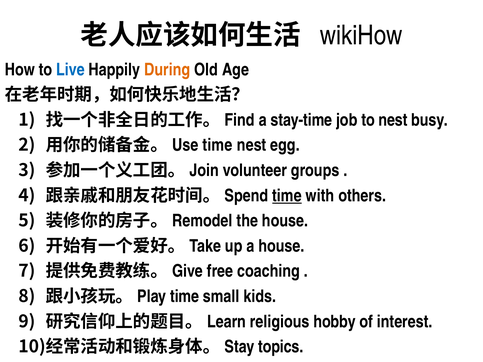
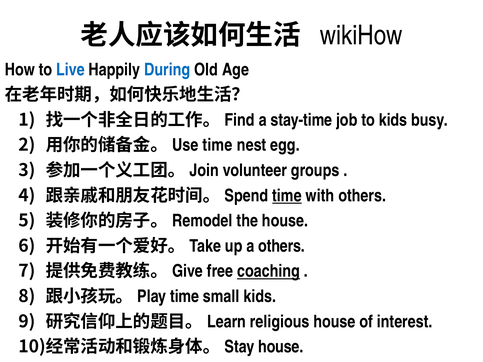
During colour: orange -> blue (167, 70)
to nest: nest -> kids (393, 120)
a house: house -> others (282, 246)
coaching underline: none -> present (269, 271)
religious hobby: hobby -> house (334, 322)
Stay topics: topics -> house (281, 347)
